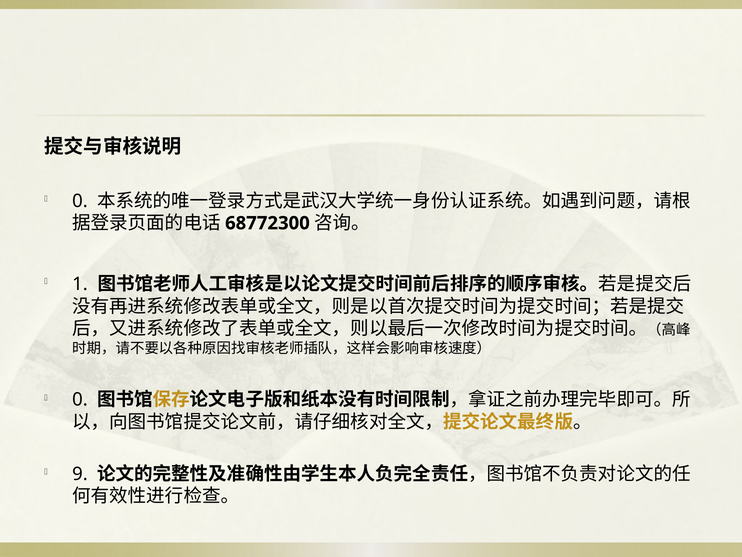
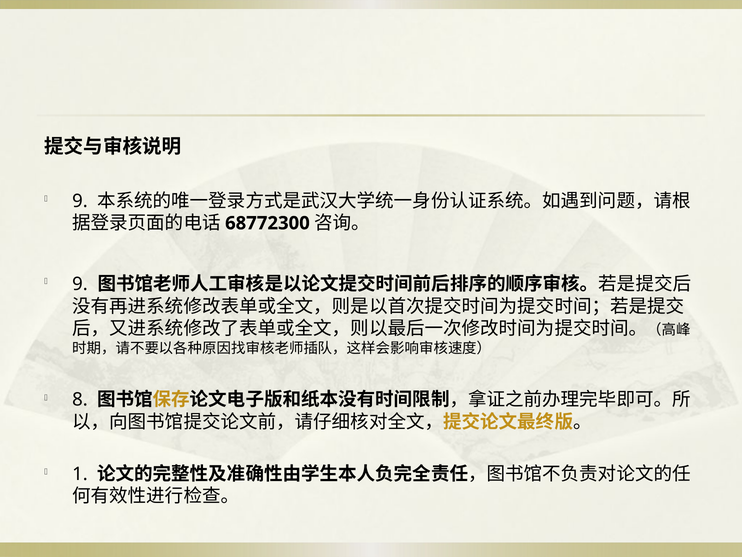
0: 0 -> 9 (80, 201)
1: 1 -> 9 (80, 284)
0: 0 -> 8 (80, 399)
9: 9 -> 1 (80, 474)
